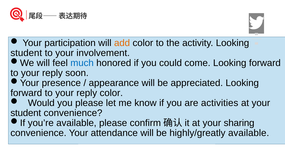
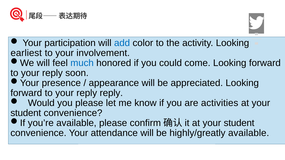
add colour: orange -> blue (122, 43)
student: student -> earliest (26, 53)
reply color: color -> reply (111, 93)
sharing: sharing -> student (239, 123)
